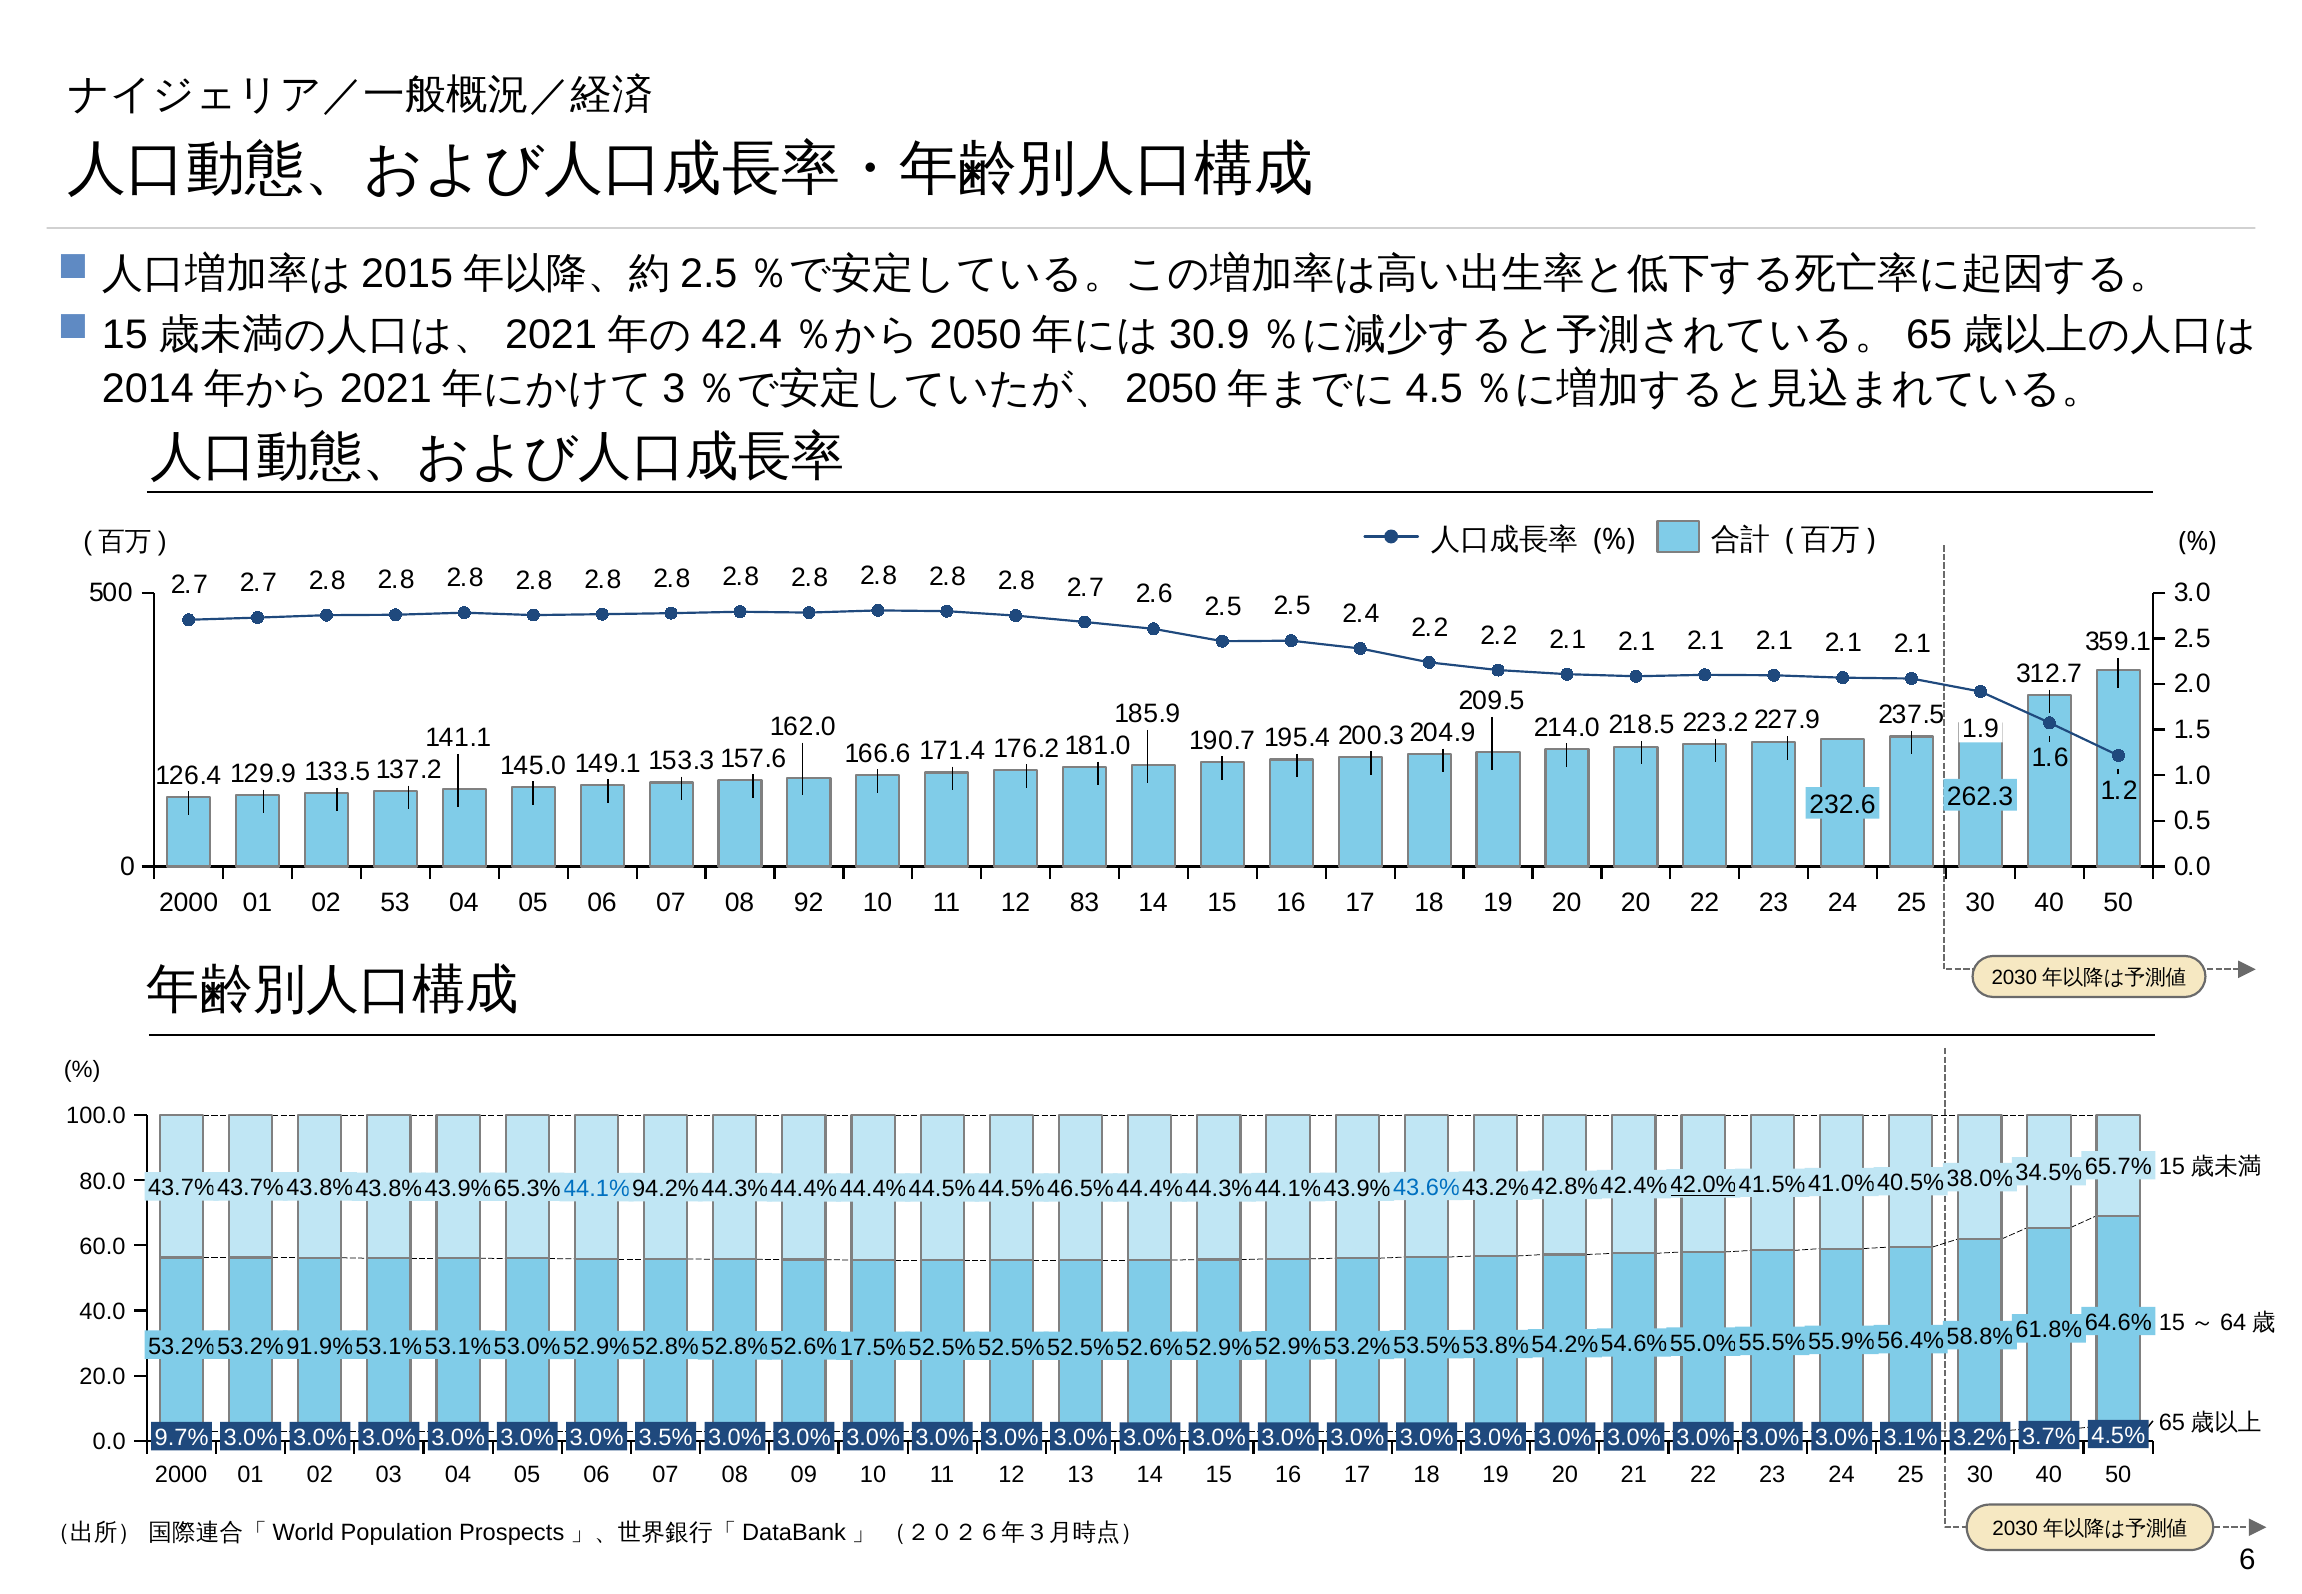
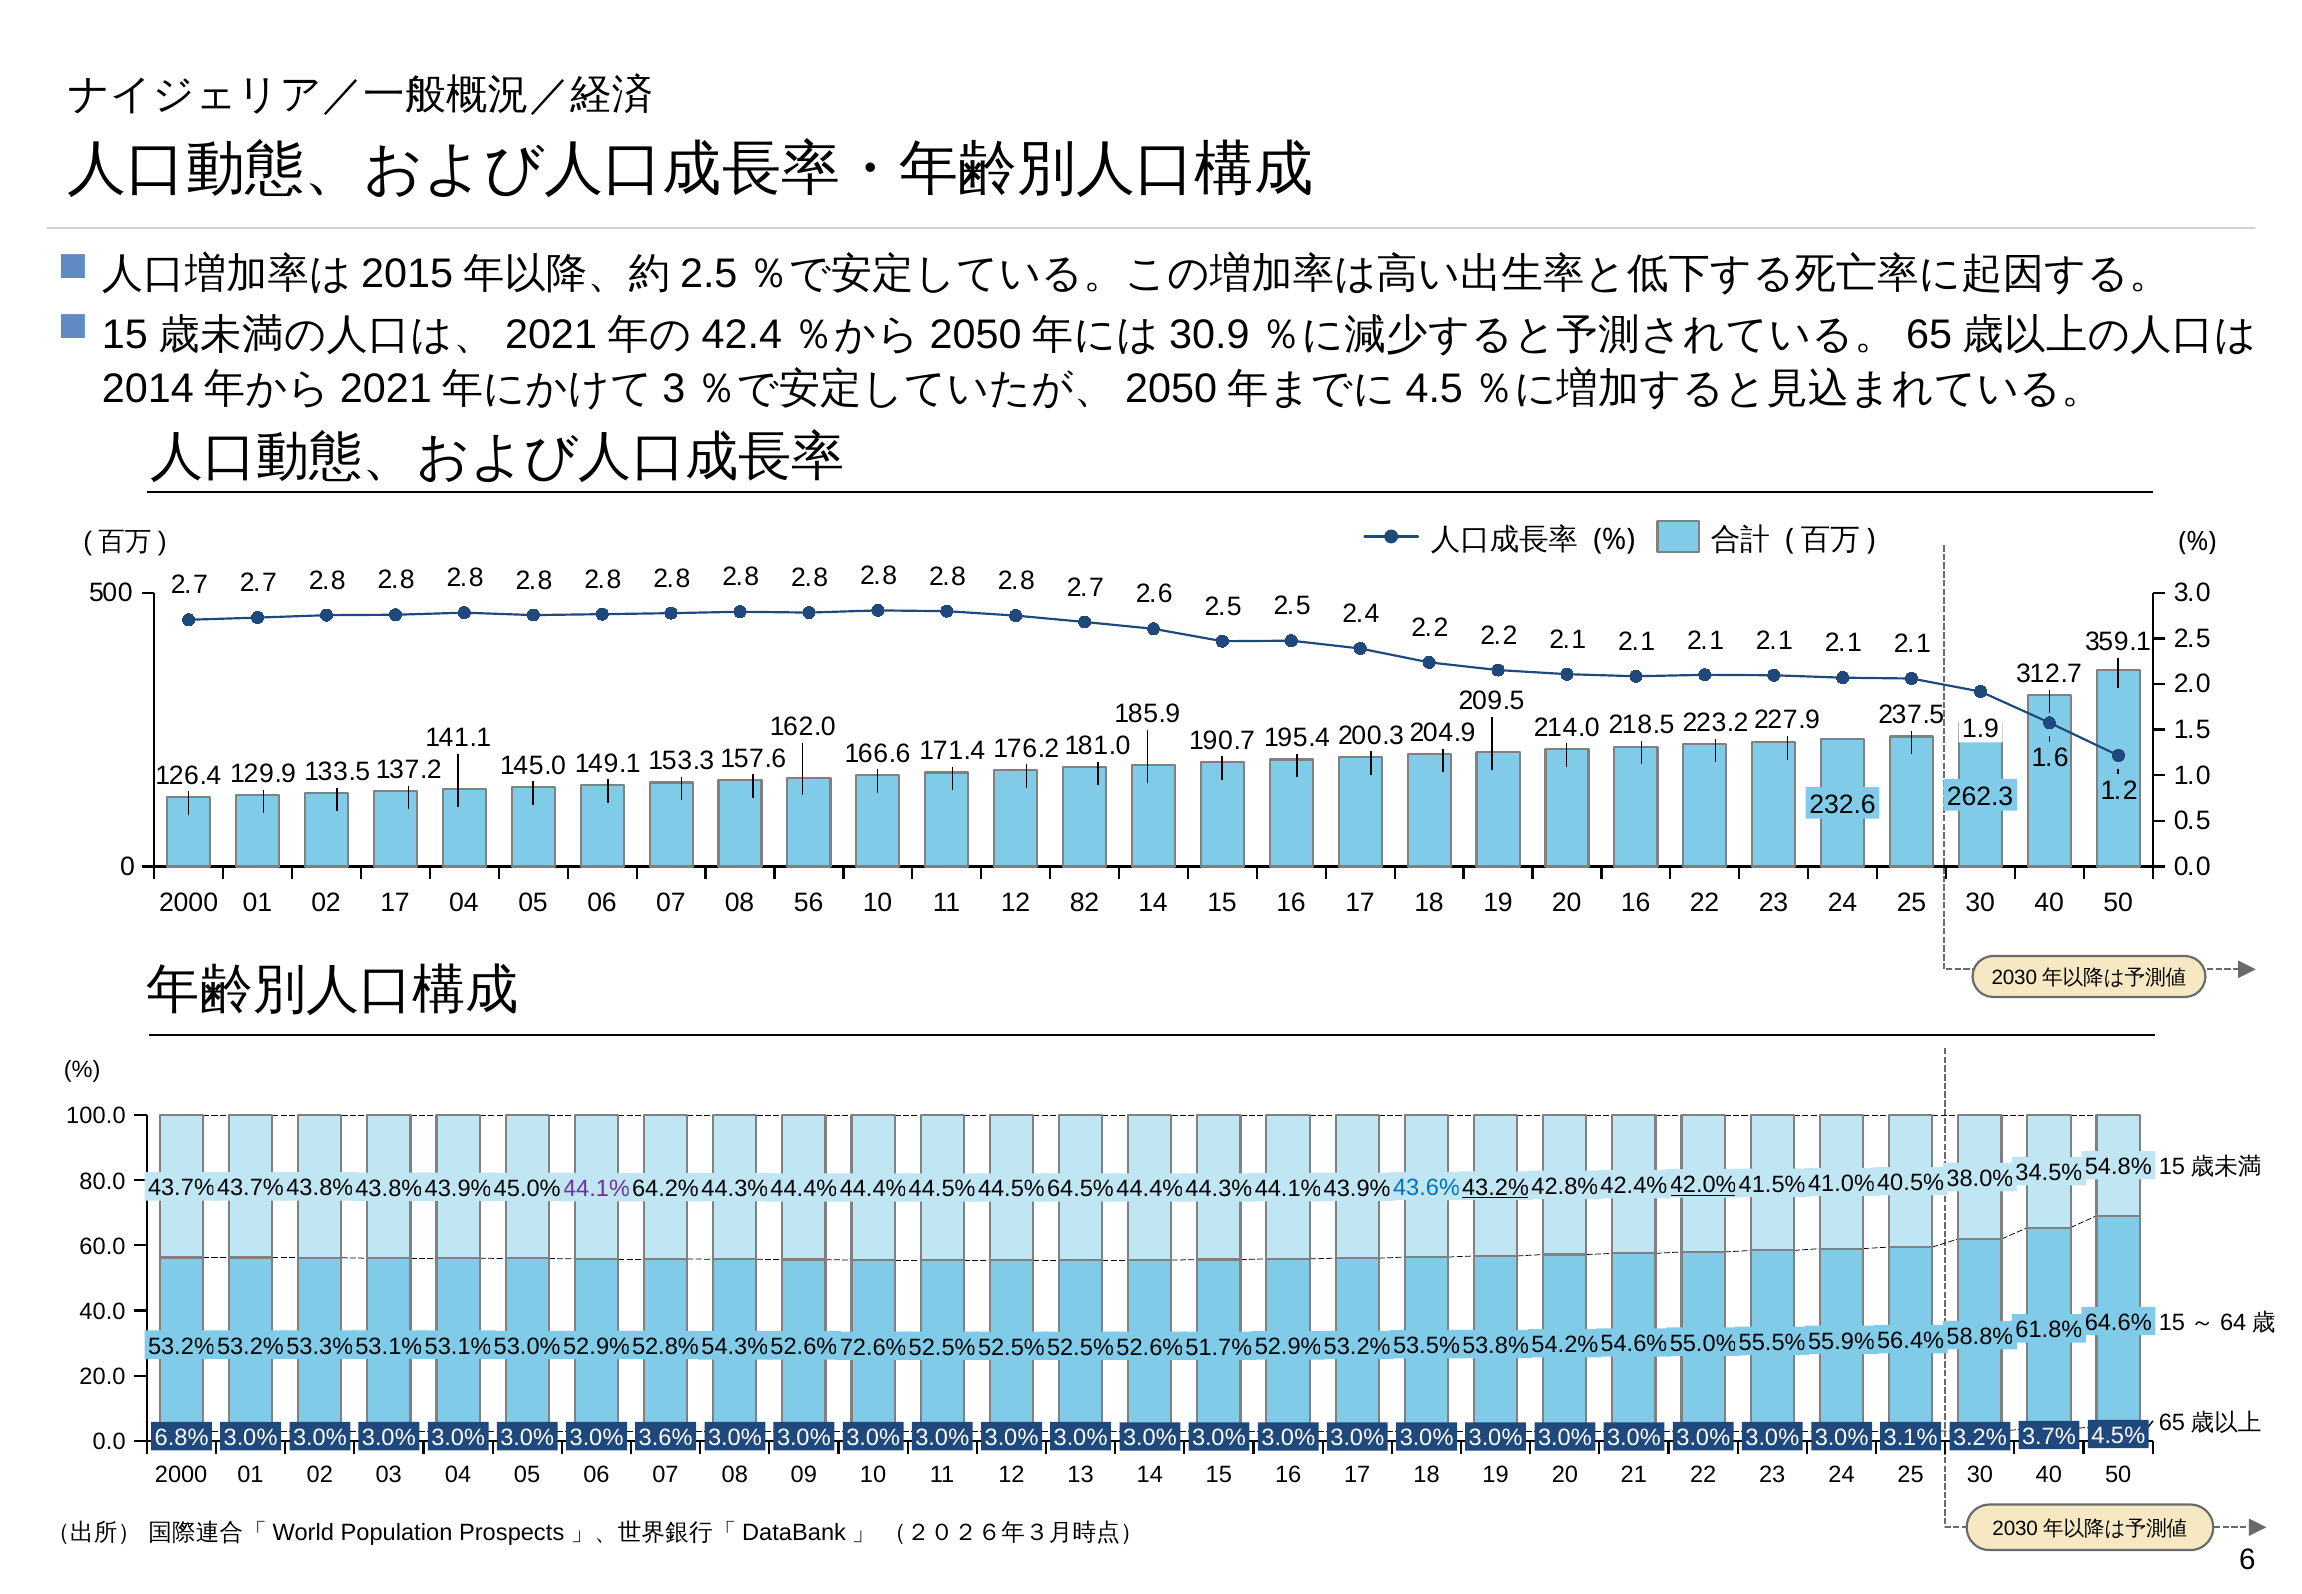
02 53: 53 -> 17 (395, 902)
92: 92 -> 56 (809, 902)
83: 83 -> 82 (1085, 902)
16 20: 20 -> 16 (1636, 902)
65.7%: 65.7% -> 54.8% (2118, 1167)
43.2% underline: none -> present (1496, 1187)
65.3%: 65.3% -> 45.0% (527, 1188)
44.1% colour: blue -> purple (597, 1189)
94.2%: 94.2% -> 64.2% (665, 1189)
46.5%: 46.5% -> 64.5% (1081, 1189)
91.9%: 91.9% -> 53.3% (320, 1346)
52.8%: 52.8% -> 54.3% (735, 1347)
17.5%: 17.5% -> 72.6% (873, 1347)
52.9%: 52.9% -> 51.7% (1219, 1347)
9.7%: 9.7% -> 6.8% (182, 1438)
3.5%: 3.5% -> 3.6% (666, 1438)
